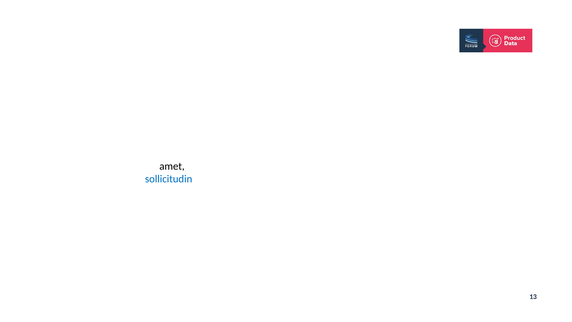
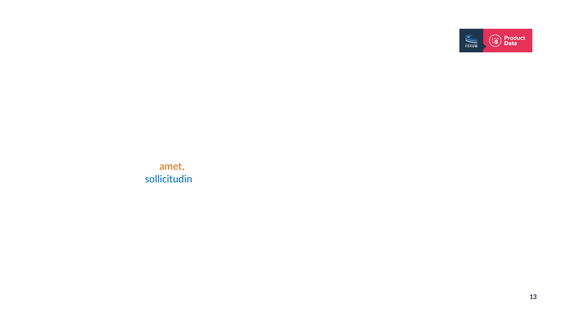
amet colour: black -> orange (172, 166)
